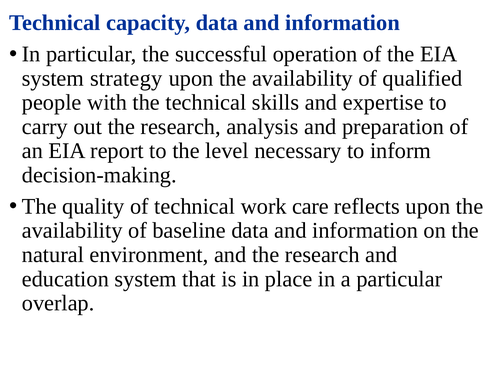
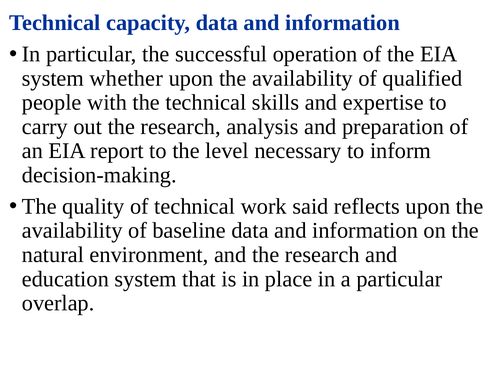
strategy: strategy -> whether (126, 78)
care: care -> said (310, 206)
